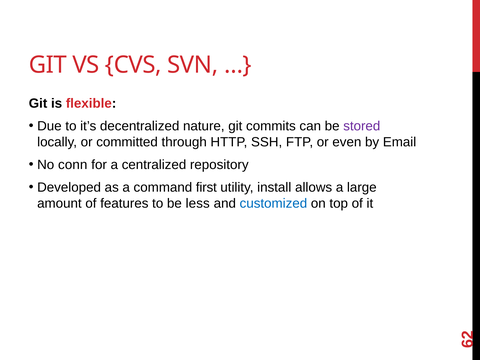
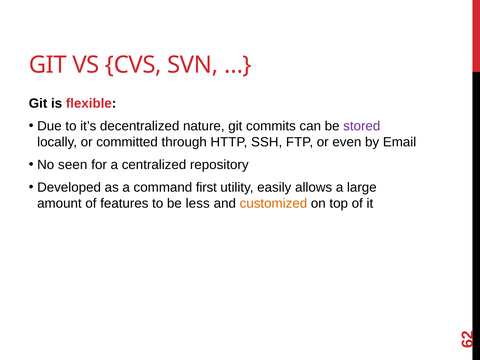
conn: conn -> seen (73, 165)
install: install -> easily (274, 187)
customized colour: blue -> orange (273, 203)
